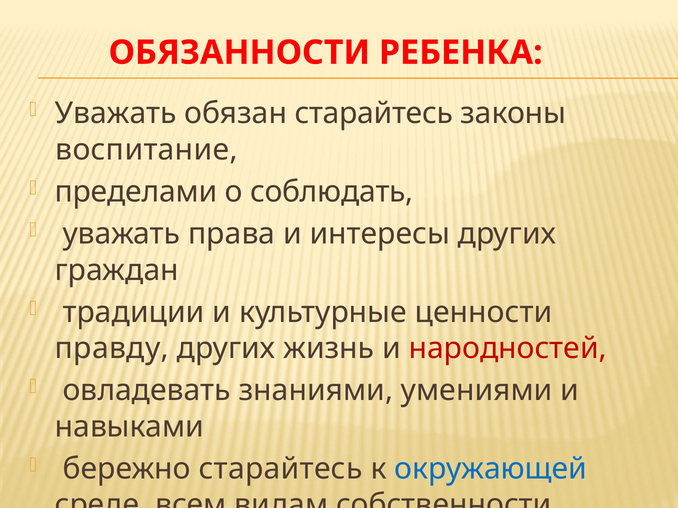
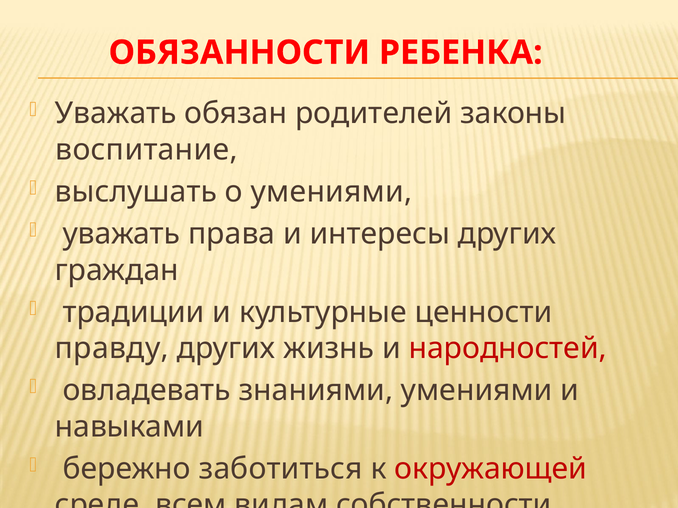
обязан старайтесь: старайтесь -> родителей (374, 114)
пределами: пределами -> выслушать (136, 192)
о соблюдать: соблюдать -> умениями (332, 192)
бережно старайтесь: старайтесь -> заботиться (281, 469)
окружающей colour: blue -> red (491, 469)
